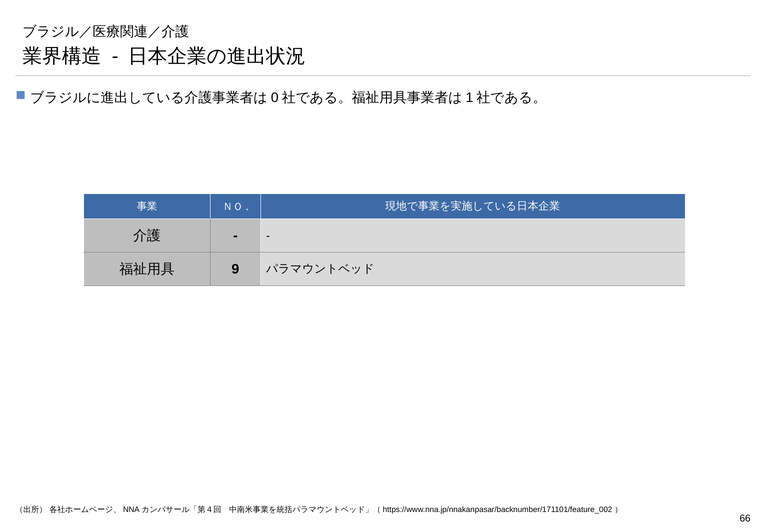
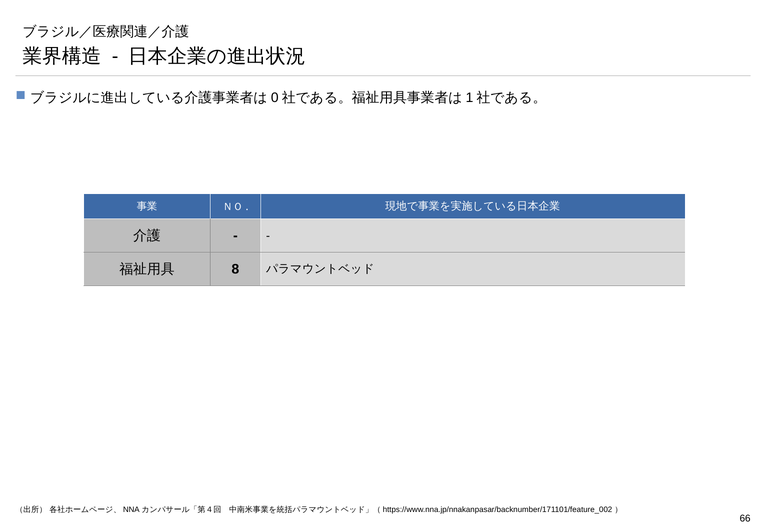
9: 9 -> 8 (235, 269)
